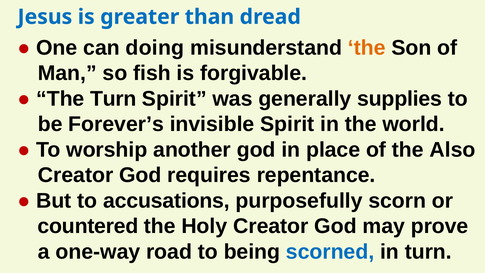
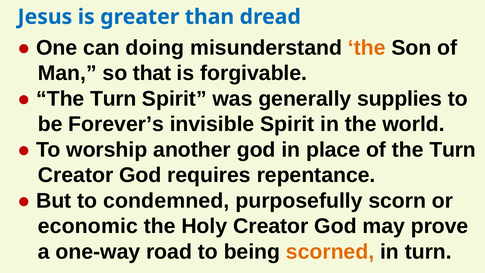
fish: fish -> that (152, 73)
of the Also: Also -> Turn (453, 150)
accusations: accusations -> condemned (166, 201)
countered: countered -> economic (88, 226)
scorned colour: blue -> orange (330, 251)
